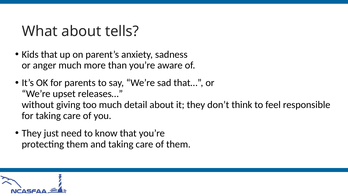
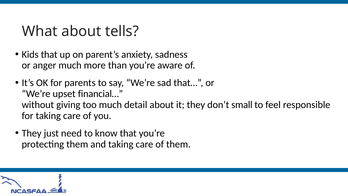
releases…: releases… -> financial… (100, 94)
think: think -> small (242, 105)
